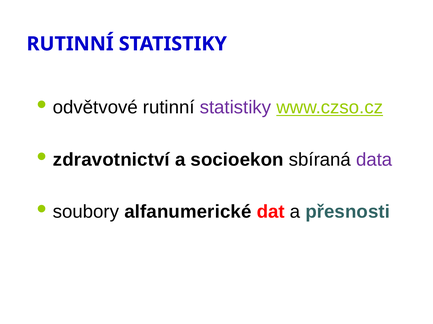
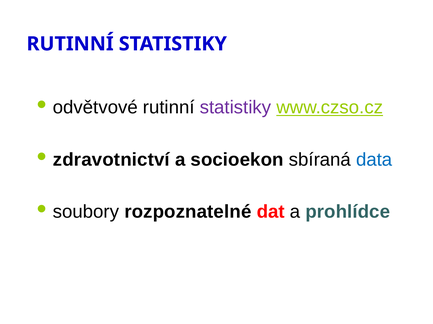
data colour: purple -> blue (374, 160)
alfanumerické: alfanumerické -> rozpoznatelné (188, 212)
přesnosti: přesnosti -> prohlídce (348, 212)
